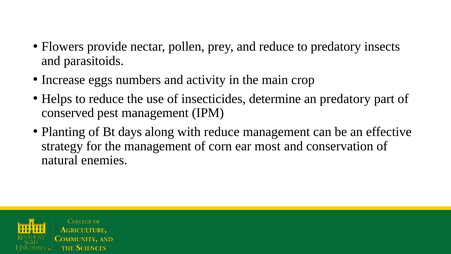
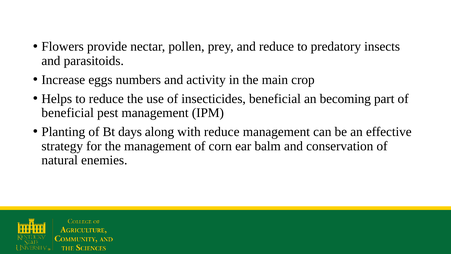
insecticides determine: determine -> beneficial (275, 99)
an predatory: predatory -> becoming (345, 99)
conserved: conserved -> beneficial (68, 113)
most: most -> balm (268, 146)
